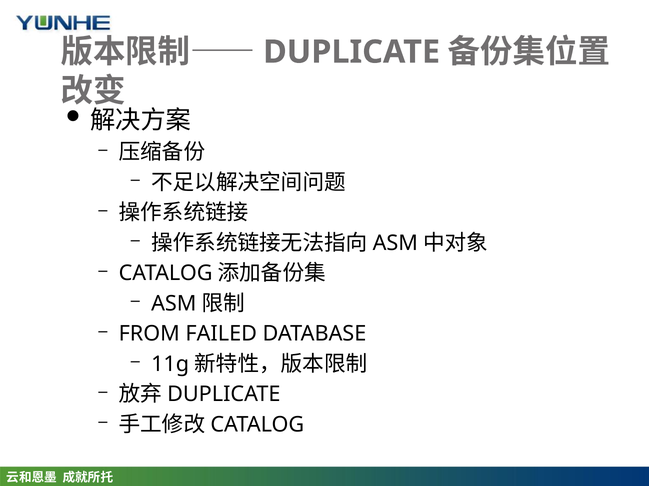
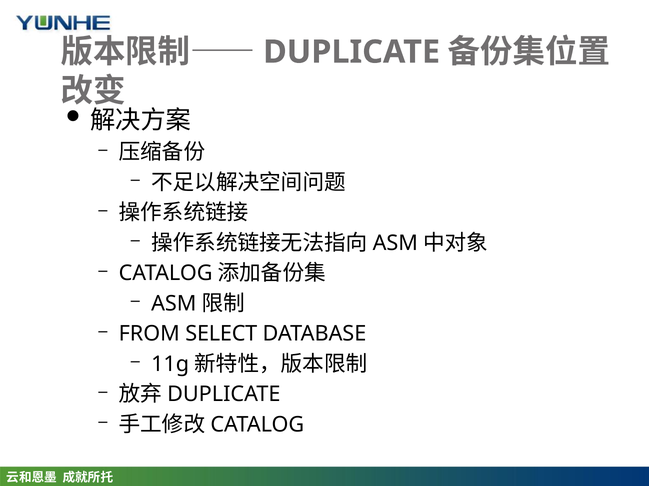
FAILED: FAILED -> SELECT (221, 334)
